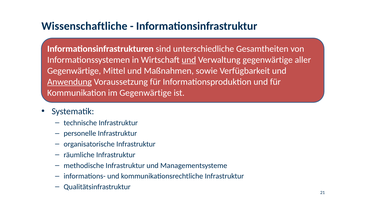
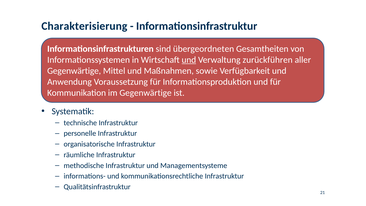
Wissenschaftliche: Wissenschaftliche -> Charakterisierung (84, 26)
unterschiedliche: unterschiedliche -> übergeordneten (204, 49)
Verwaltung gegenwärtige: gegenwärtige -> zurückführen (268, 60)
Anwendung underline: present -> none (69, 82)
